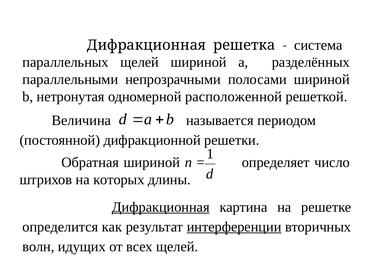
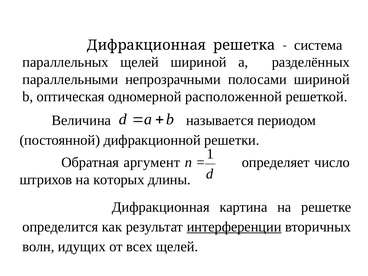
нетронутая: нетронутая -> оптическая (71, 97)
Обратная шириной: шириной -> аргумент (152, 162)
Дифракционная underline: present -> none (161, 207)
